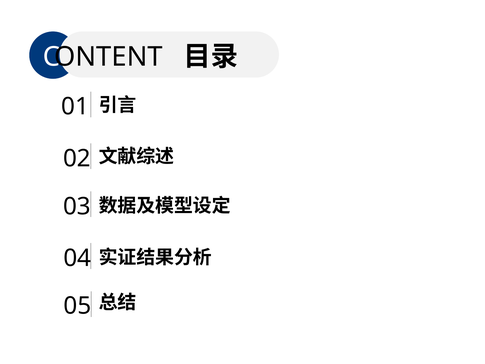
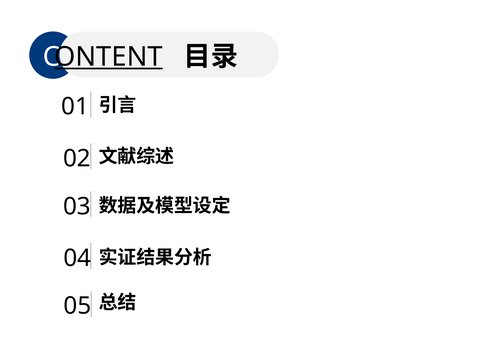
ONTENT underline: none -> present (108, 57)
